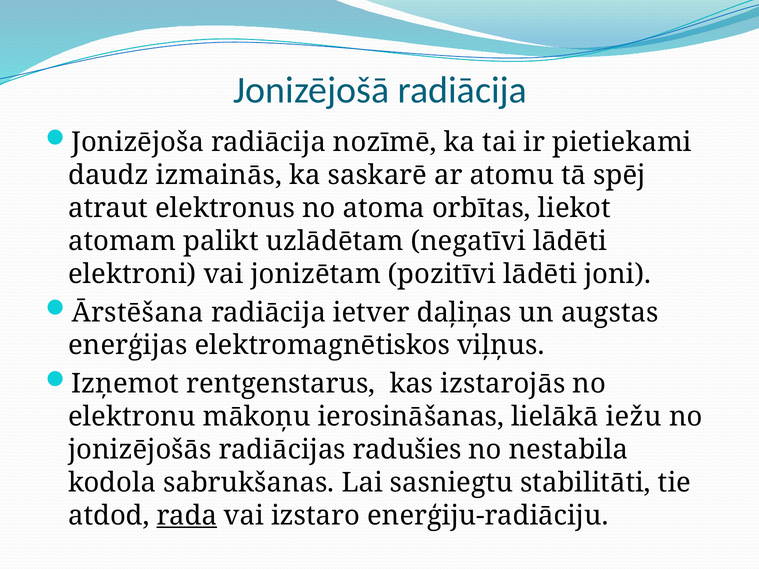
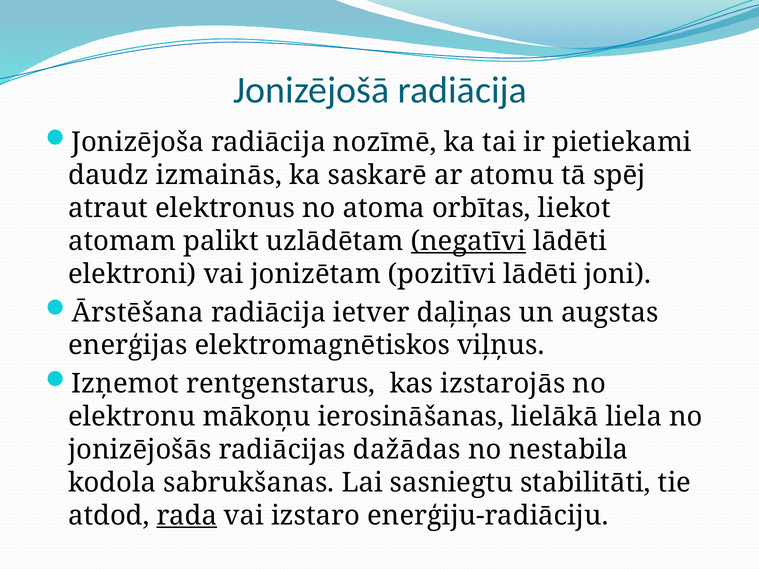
negatīvi underline: none -> present (468, 241)
iežu: iežu -> liela (634, 417)
radušies: radušies -> dažādas (407, 450)
